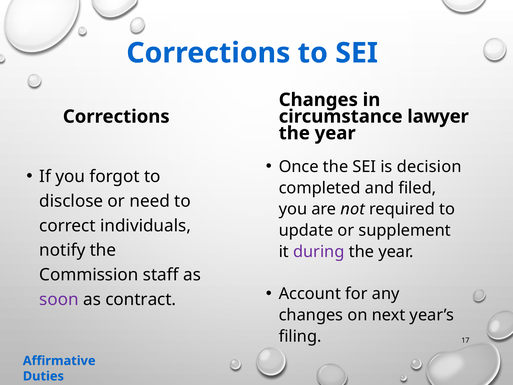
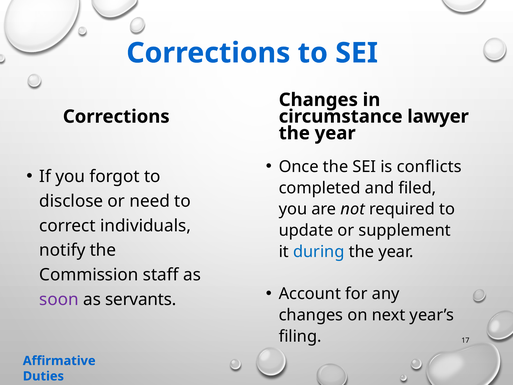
decision: decision -> conflicts (429, 167)
during colour: purple -> blue (319, 251)
contract: contract -> servants (141, 299)
